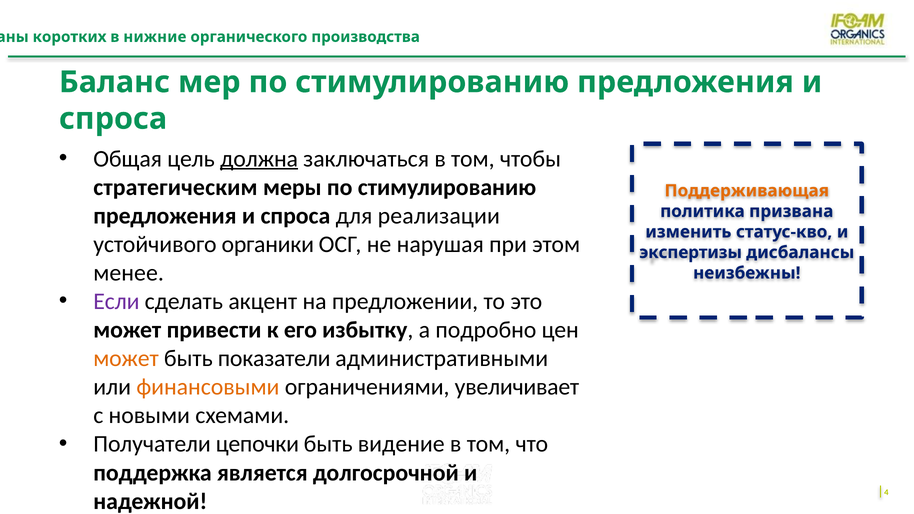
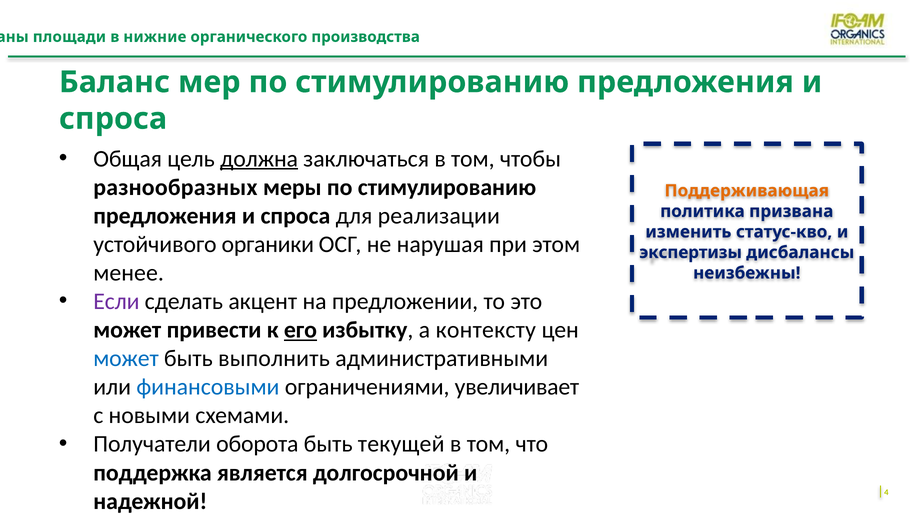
коротких: коротких -> площади (69, 37)
стратегическим: стратегическим -> разнообразных (175, 187)
его underline: none -> present (300, 330)
подробно: подробно -> контексту (486, 330)
может colour: orange -> blue (126, 359)
показатели: показатели -> выполнить (274, 359)
финансовыми colour: orange -> blue (208, 387)
цепочки: цепочки -> оборота (257, 444)
видение: видение -> текущей (401, 444)
